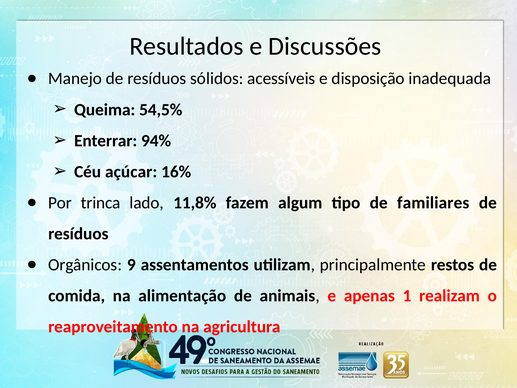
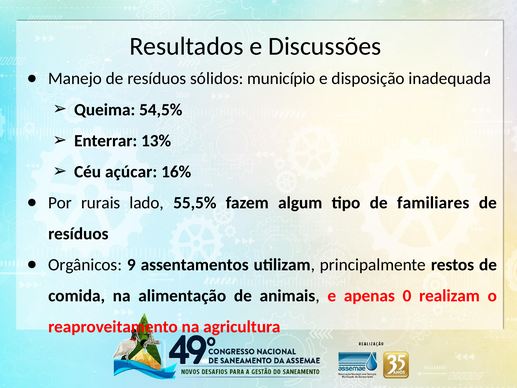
acessíveis: acessíveis -> município (281, 79)
94%: 94% -> 13% (156, 141)
trinca: trinca -> rurais (101, 203)
11,8%: 11,8% -> 55,5% (195, 203)
1: 1 -> 0 (407, 296)
